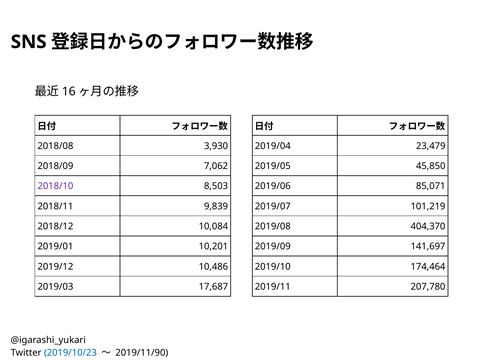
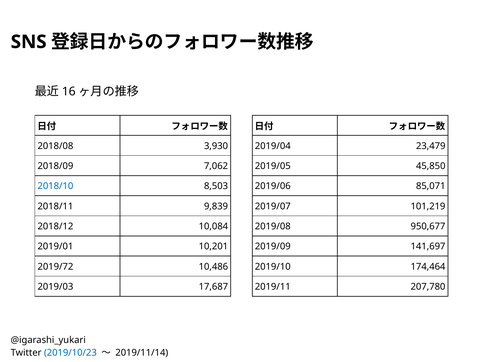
2018/10 colour: purple -> blue (55, 186)
404,370: 404,370 -> 950,677 (428, 227)
2019/12: 2019/12 -> 2019/72 (55, 267)
2019/11/90: 2019/11/90 -> 2019/11/14 (142, 353)
